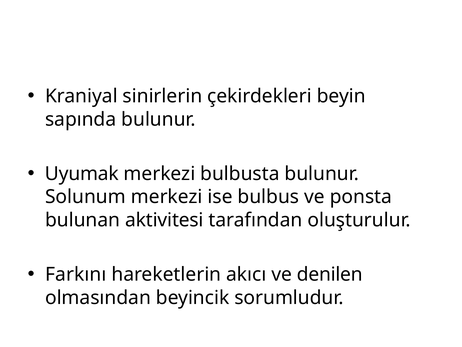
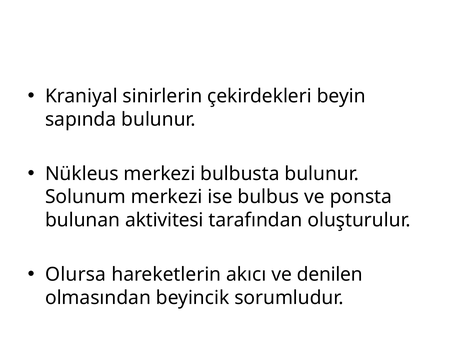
Uyumak: Uyumak -> Nükleus (82, 174)
Farkını: Farkını -> Olursa (76, 274)
